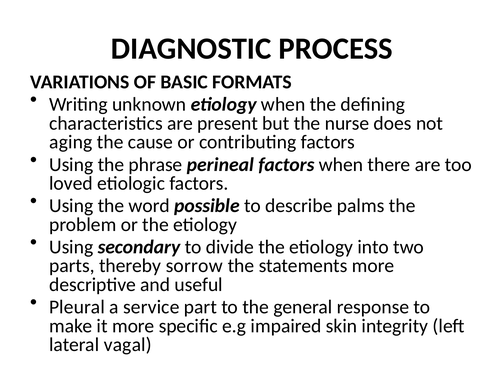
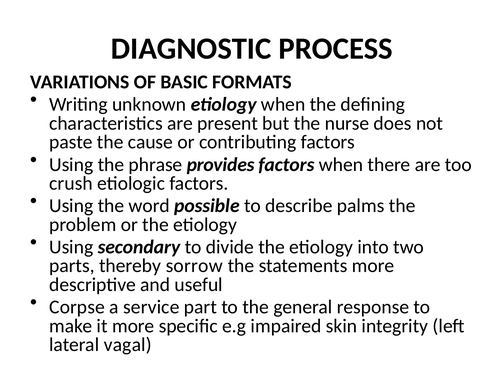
aging: aging -> paste (71, 142)
perineal: perineal -> provides (221, 165)
loved: loved -> crush (71, 183)
Pleural: Pleural -> Corpse (77, 307)
